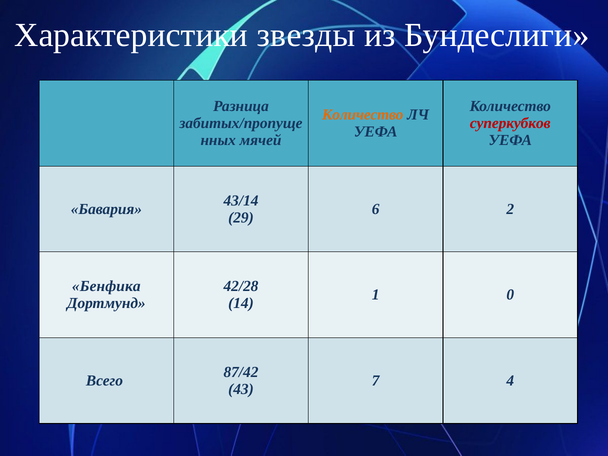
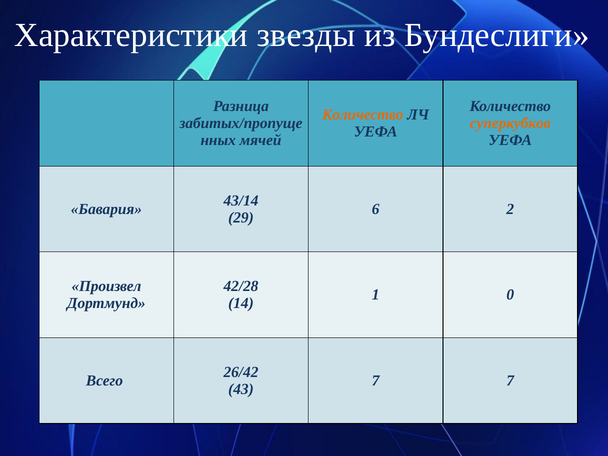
суперкубков colour: red -> orange (510, 123)
Бенфика: Бенфика -> Произвел (106, 286)
87/42: 87/42 -> 26/42 (241, 372)
7 4: 4 -> 7 (510, 381)
